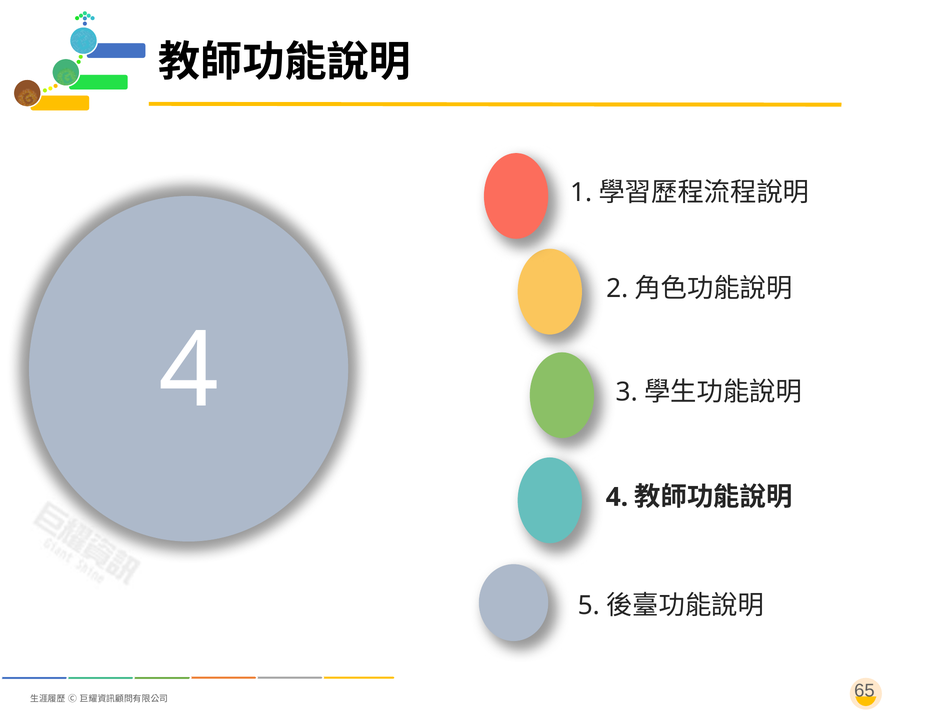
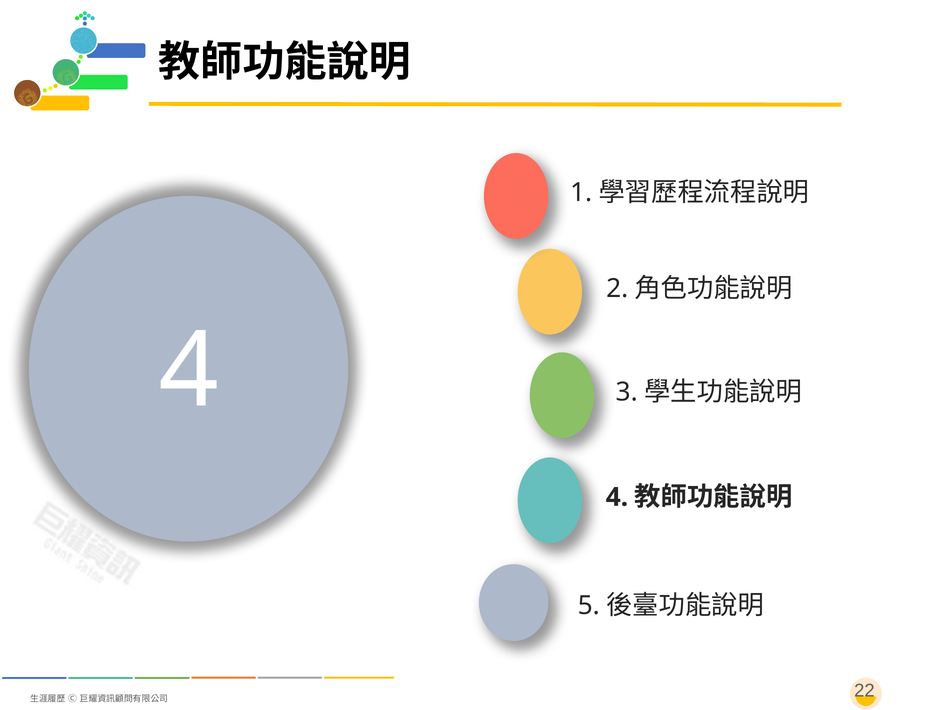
65: 65 -> 22 (864, 691)
